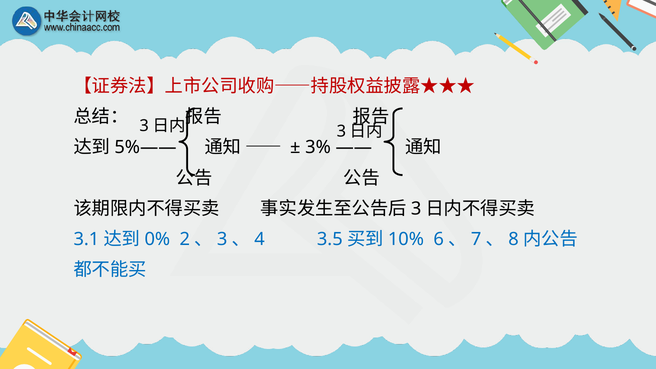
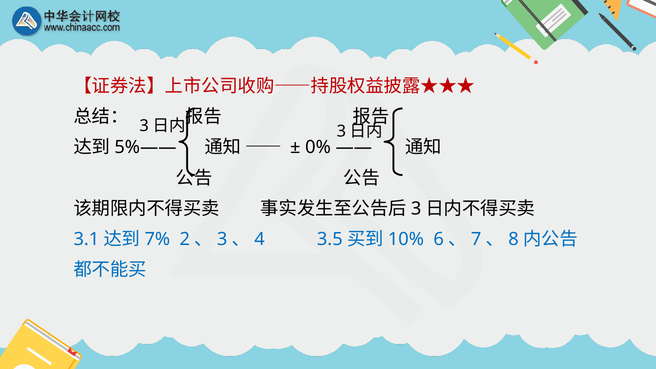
3%: 3% -> 0% (318, 147)
0%: 0% -> 7% (157, 239)
